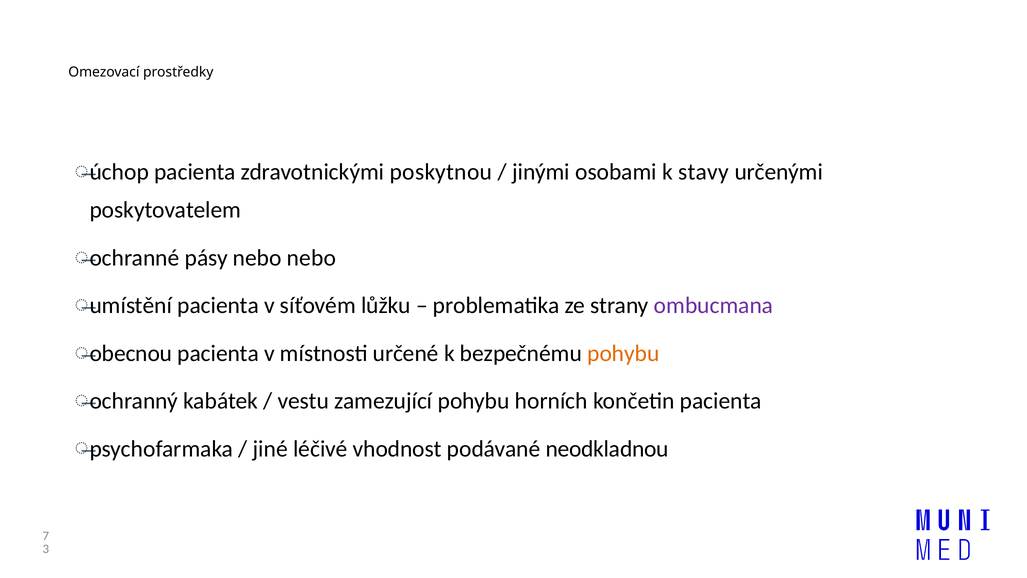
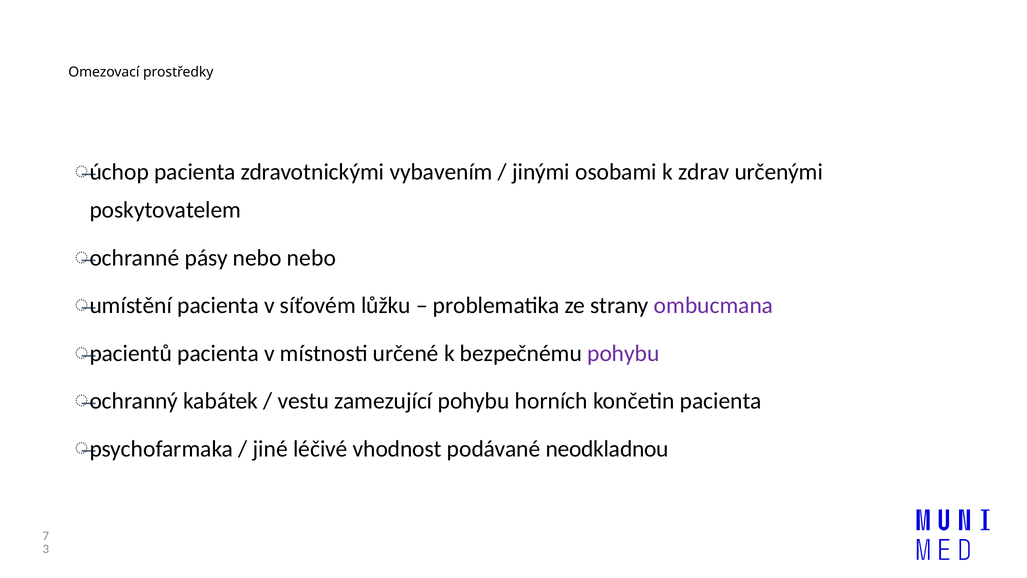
poskytnou: poskytnou -> vybavením (441, 172)
stavy: stavy -> zdrav (704, 172)
obecnou: obecnou -> pacientů (131, 353)
pohybu colour: orange -> purple (623, 353)
